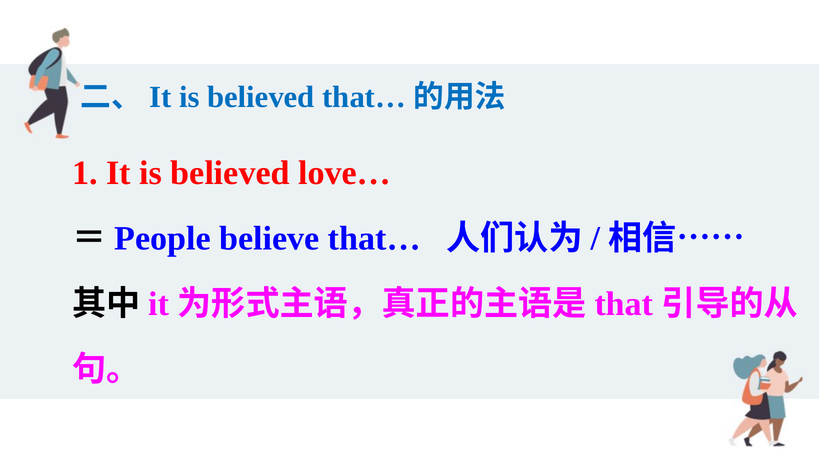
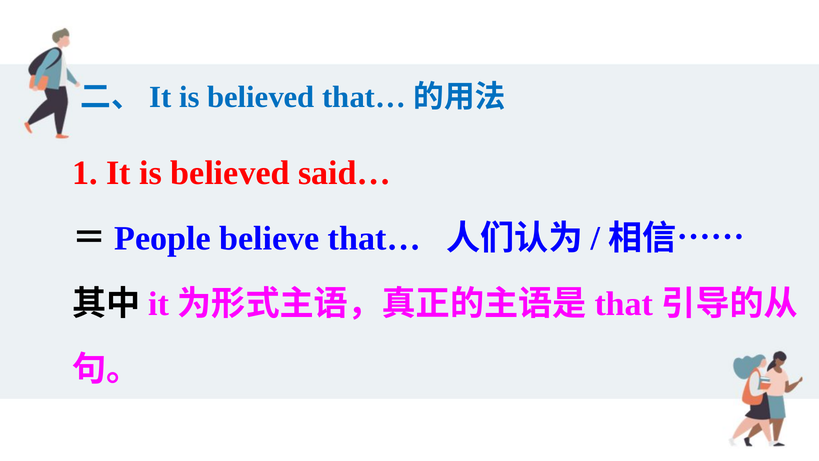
love…: love… -> said… (345, 173)
